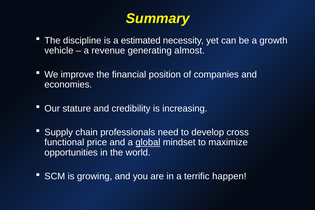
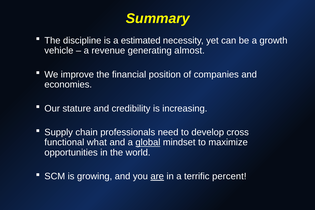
price: price -> what (97, 142)
are underline: none -> present (157, 176)
happen: happen -> percent (229, 176)
